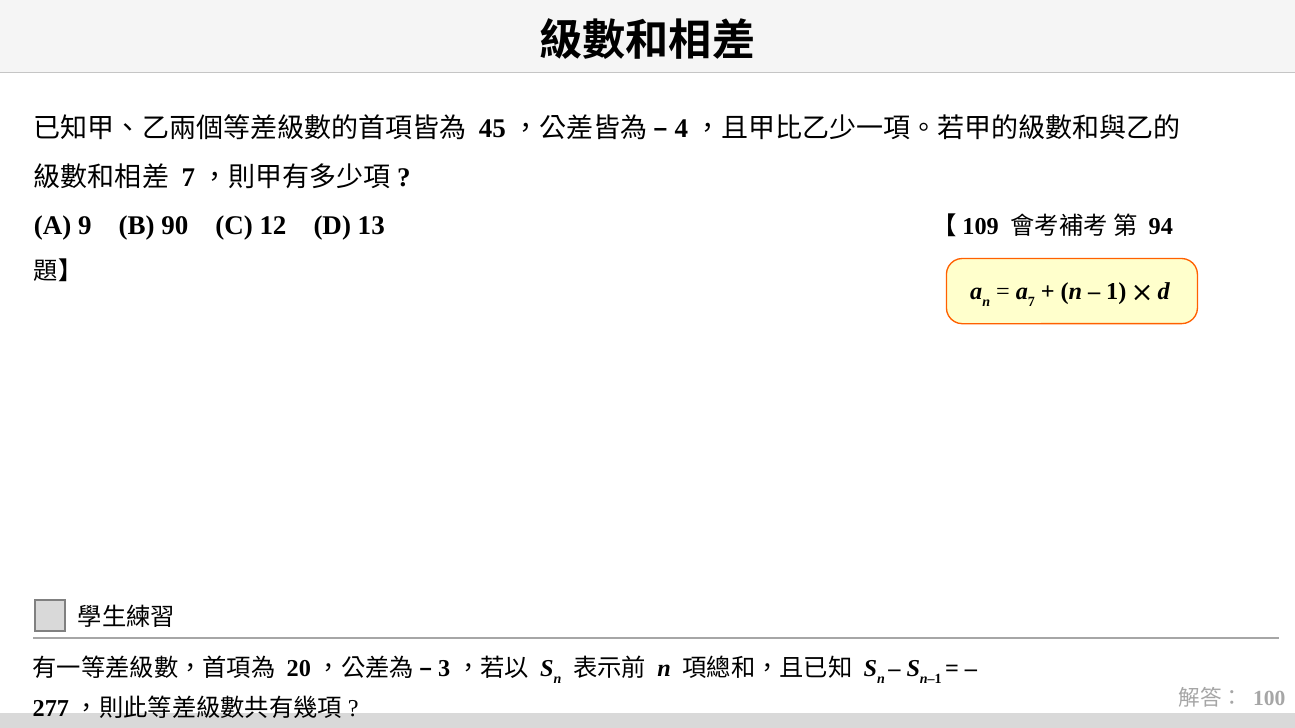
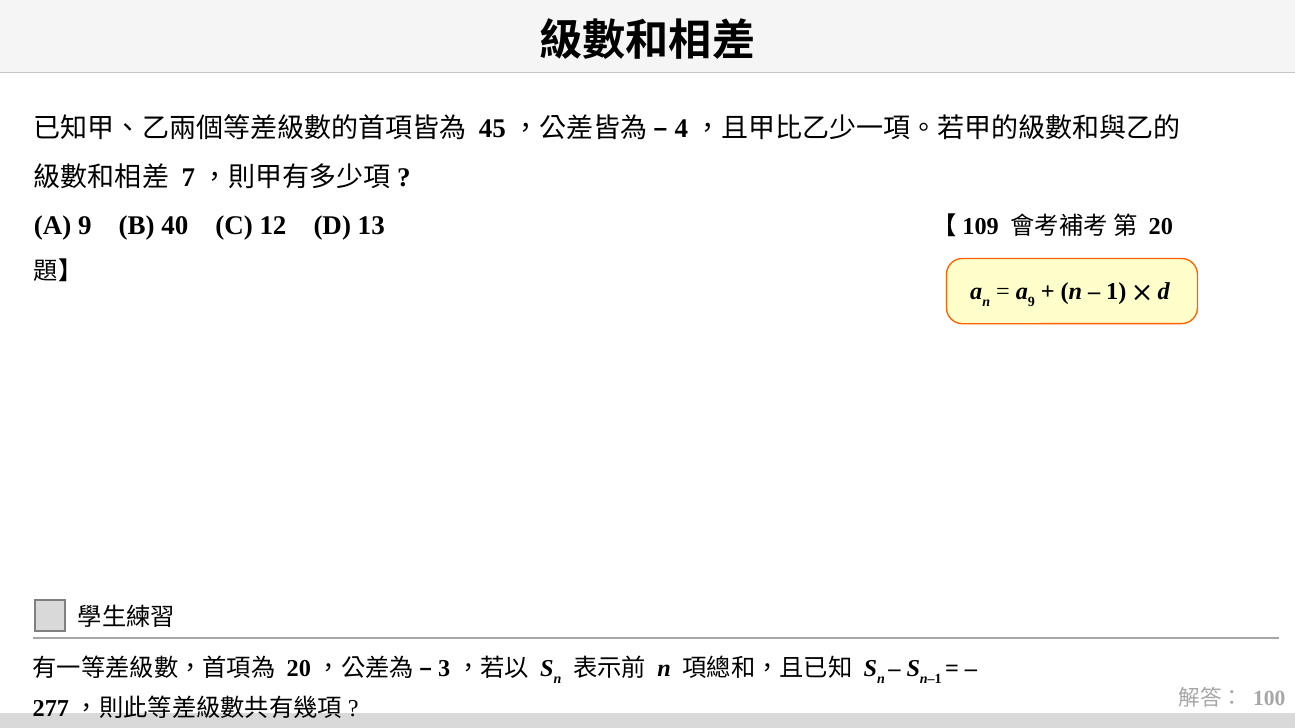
90: 90 -> 40 (175, 226)
94: 94 -> 20 (1161, 227)
7: 7 -> 9 (1031, 302)
